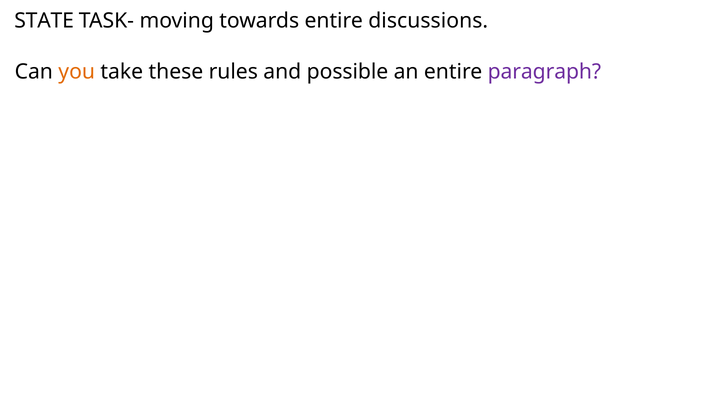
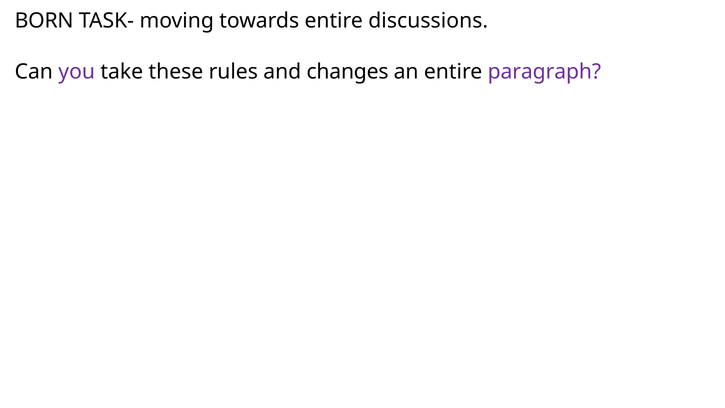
STATE: STATE -> BORN (44, 21)
you colour: orange -> purple (77, 72)
possible: possible -> changes (348, 72)
